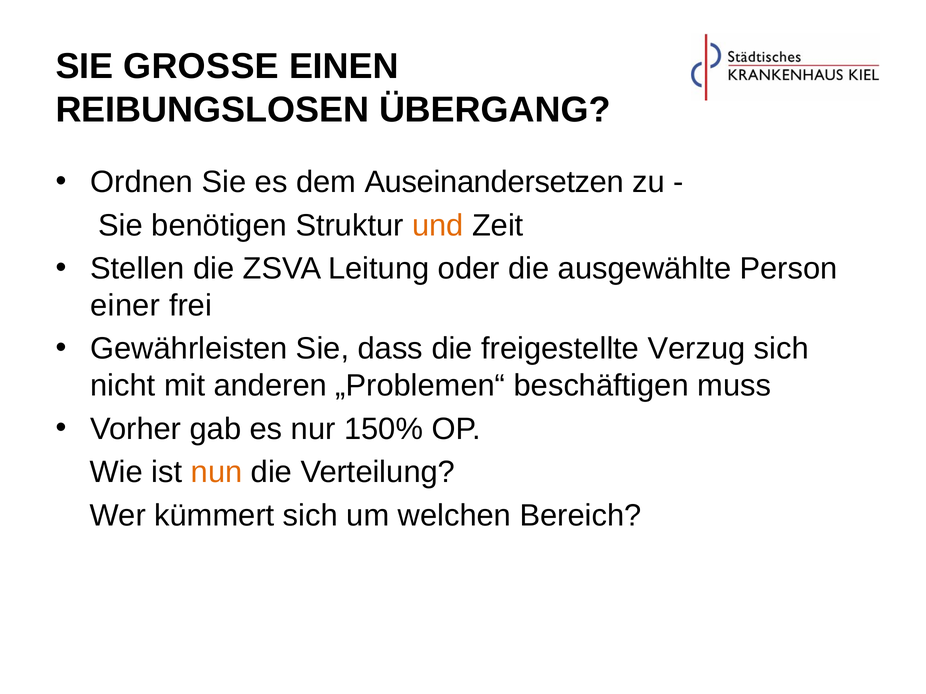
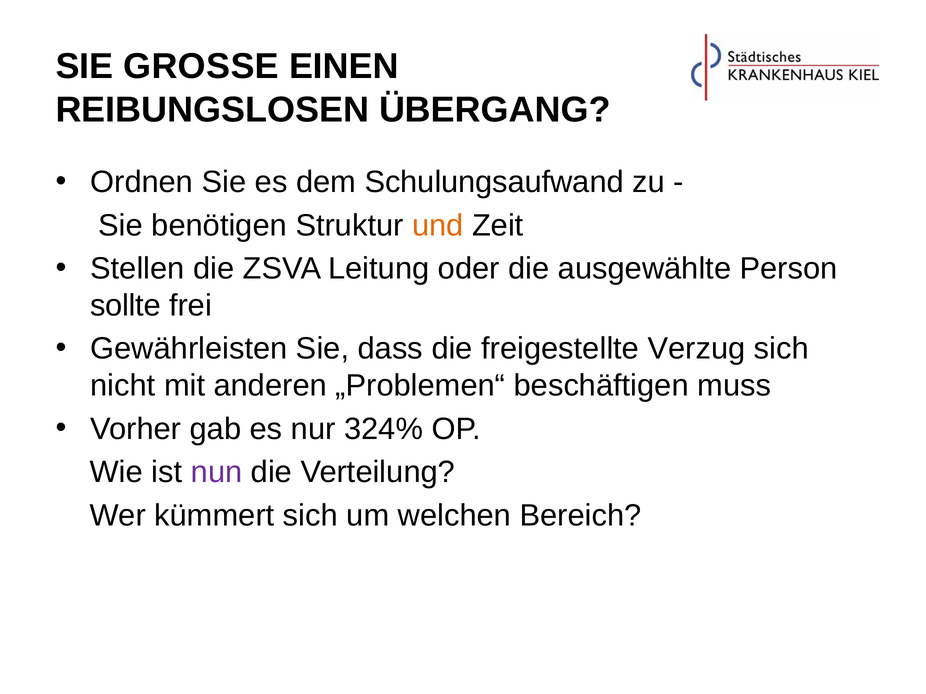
Auseinandersetzen: Auseinandersetzen -> Schulungsaufwand (494, 182)
einer: einer -> sollte (126, 306)
150%: 150% -> 324% (384, 429)
nun colour: orange -> purple (217, 472)
